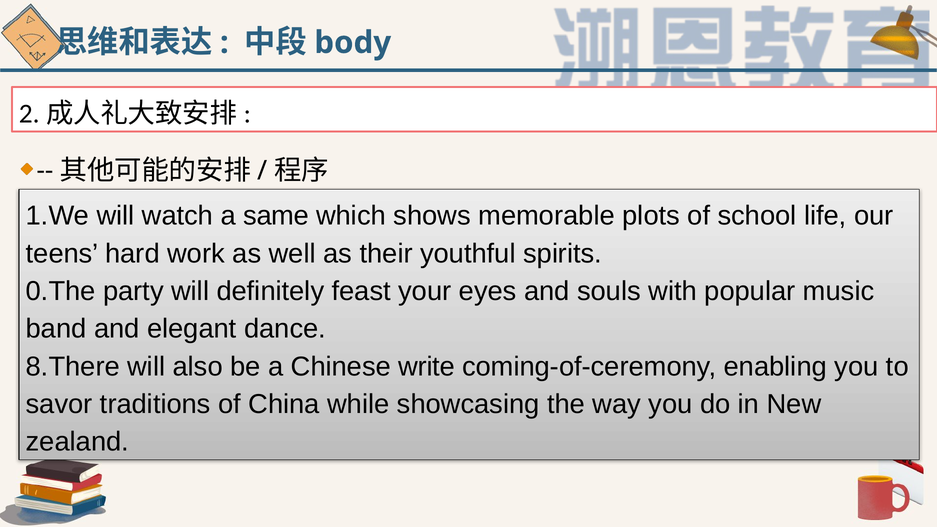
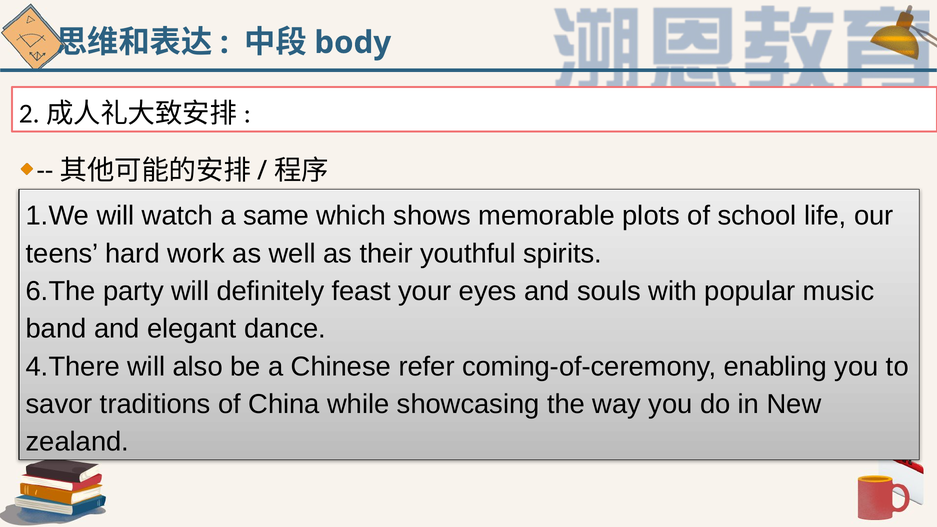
0.The: 0.The -> 6.The (61, 291)
8.There: 8.There -> 4.There (73, 367)
write: write -> refer (427, 367)
